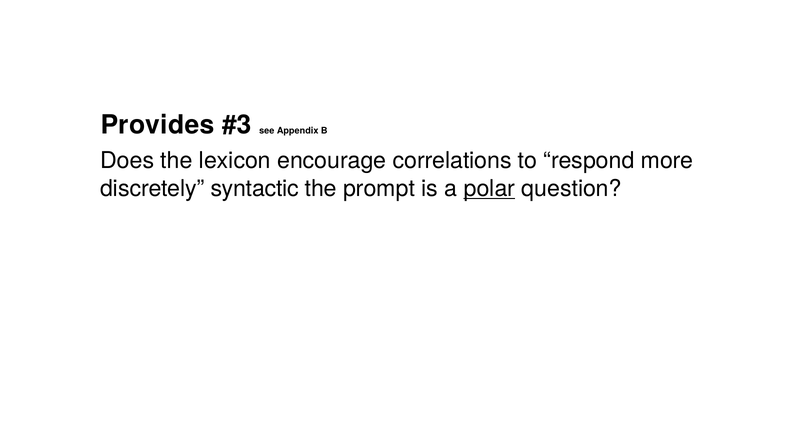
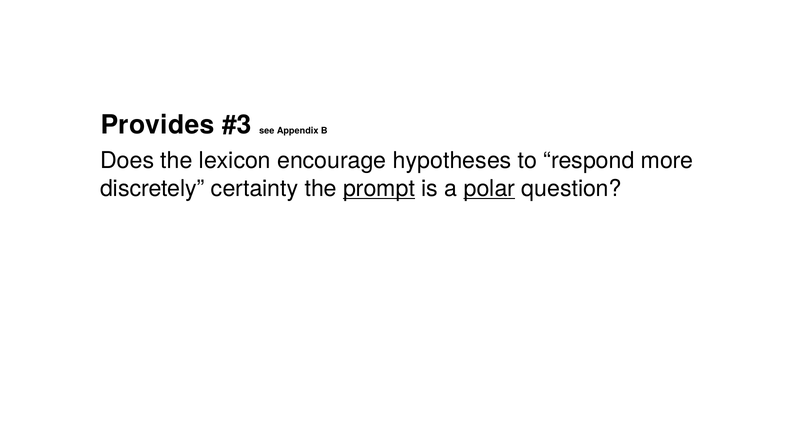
correlations: correlations -> hypotheses (452, 161)
syntactic: syntactic -> certainty (255, 188)
prompt underline: none -> present (379, 188)
